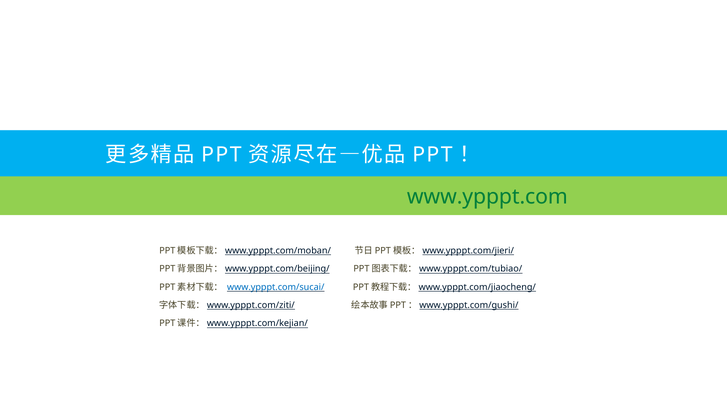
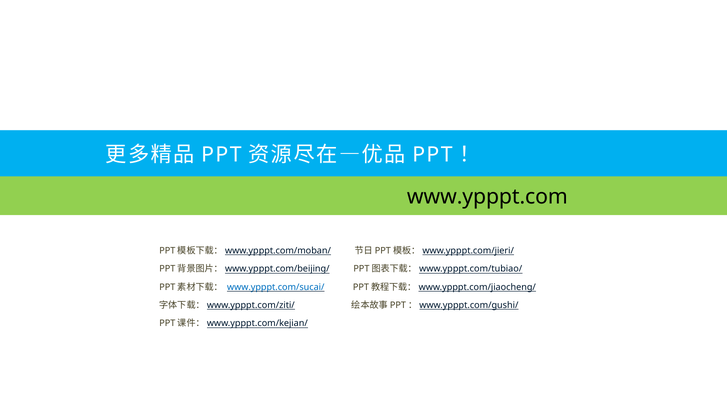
www.ypppt.com colour: green -> black (487, 197)
